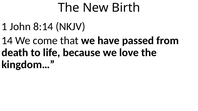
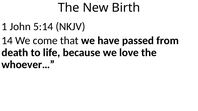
8:14: 8:14 -> 5:14 (43, 27)
kingdom…: kingdom… -> whoever… (28, 65)
